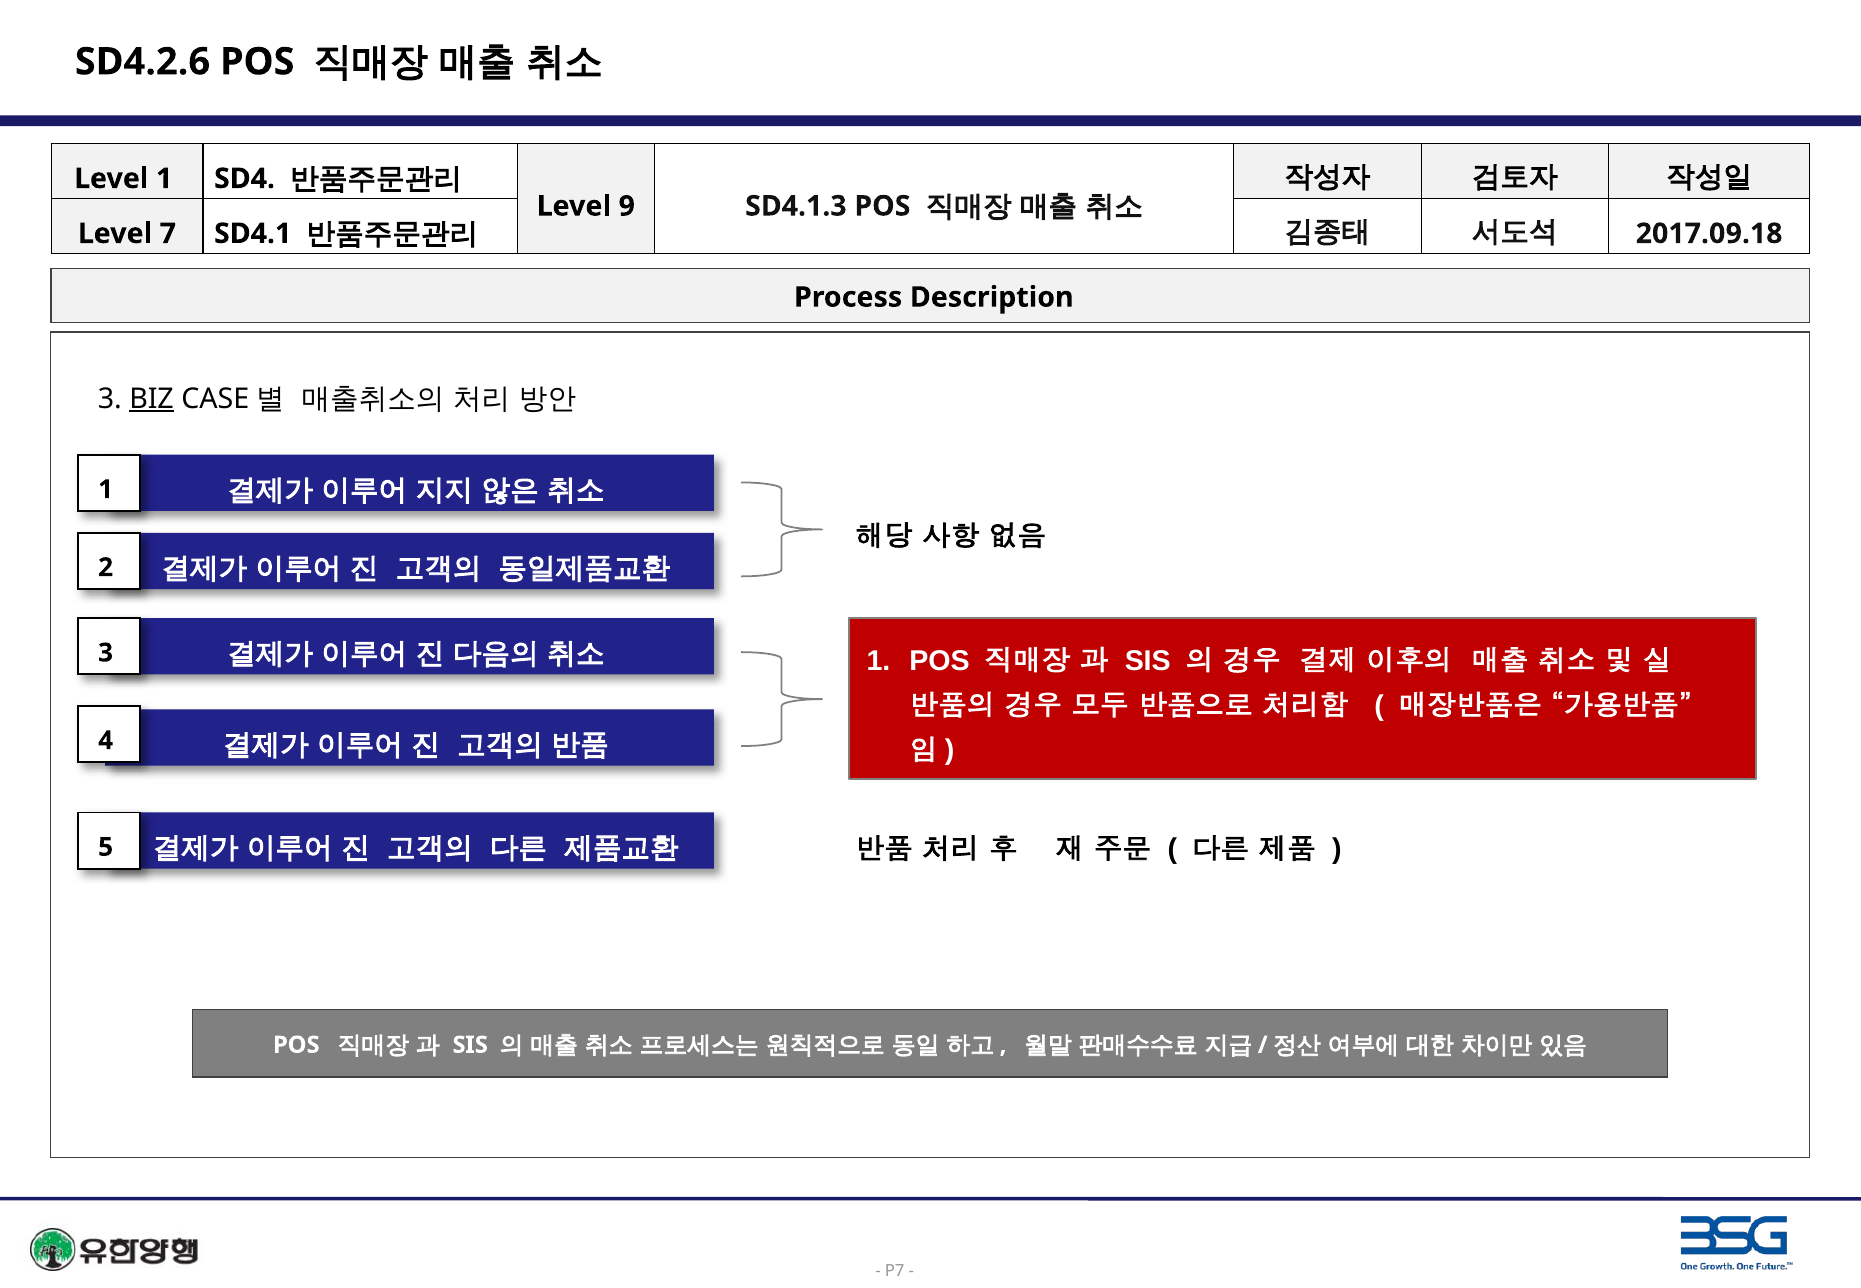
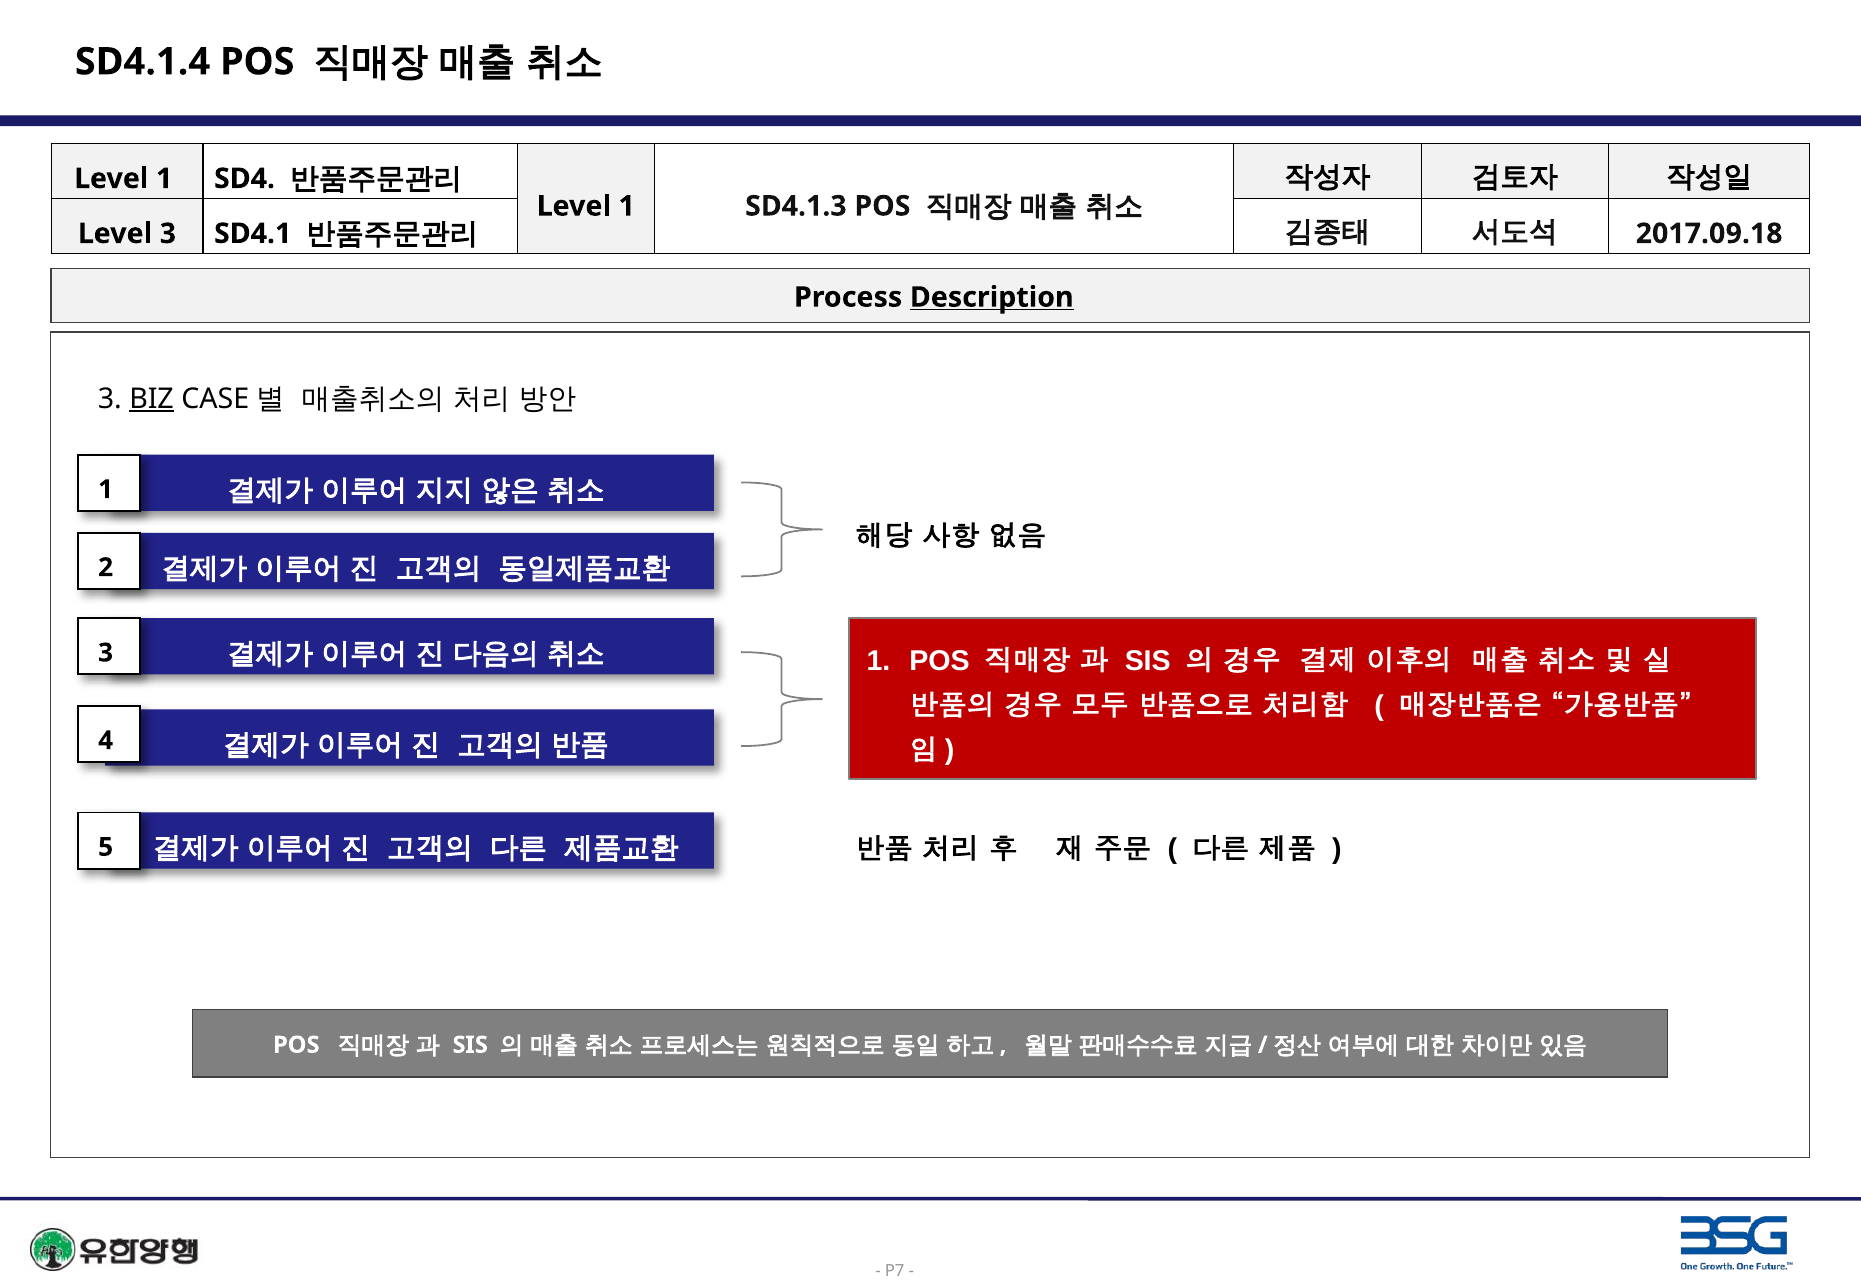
SD4.2.6: SD4.2.6 -> SD4.1.4 (142, 62)
9: 9 -> 1 (627, 206)
Level 7: 7 -> 3 (168, 234)
Description underline: none -> present (992, 297)
